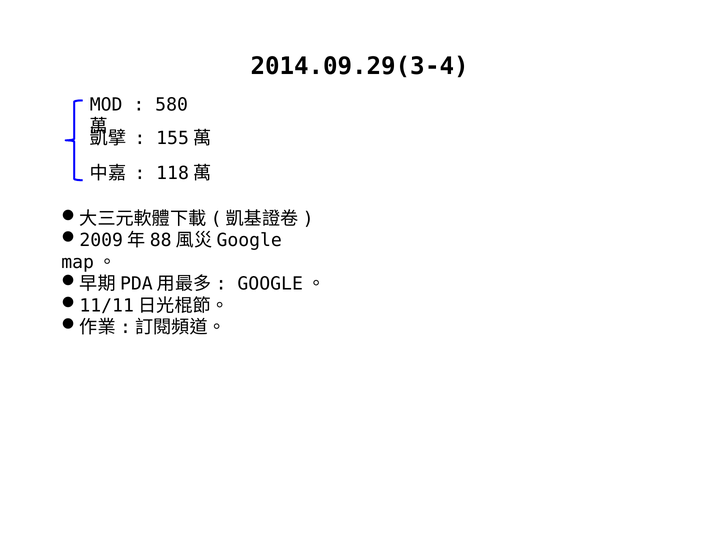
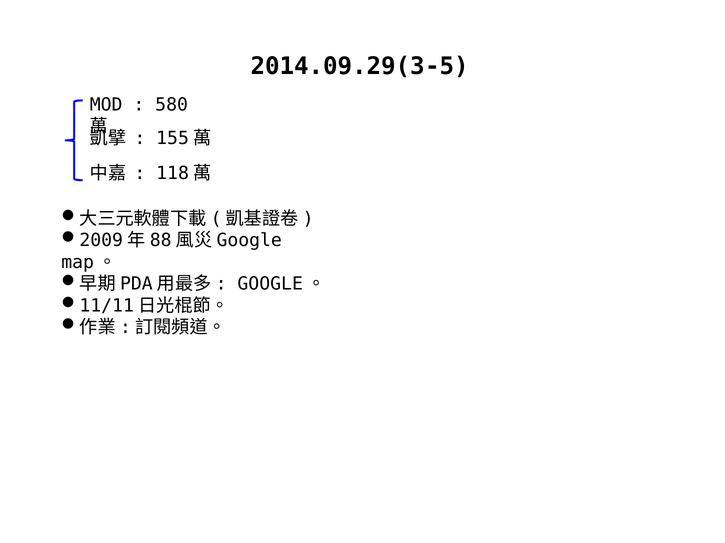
2014.09.29(3-4: 2014.09.29(3-4 -> 2014.09.29(3-5 (360, 67)
